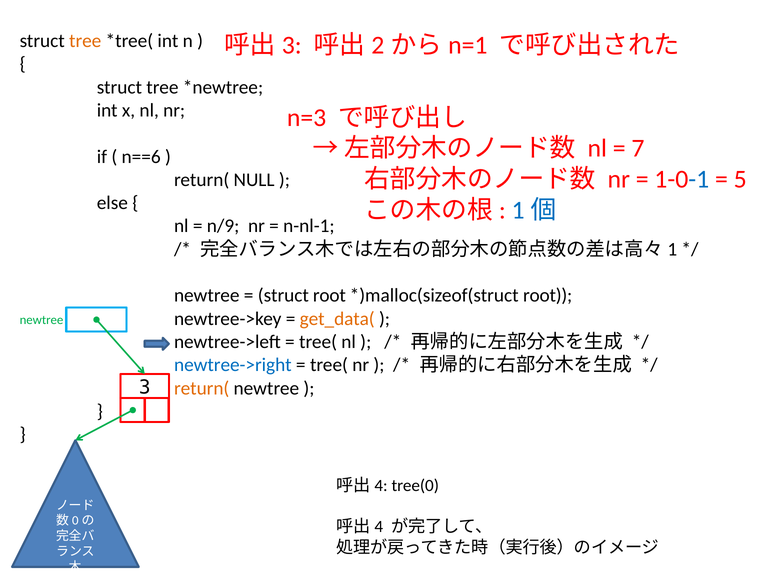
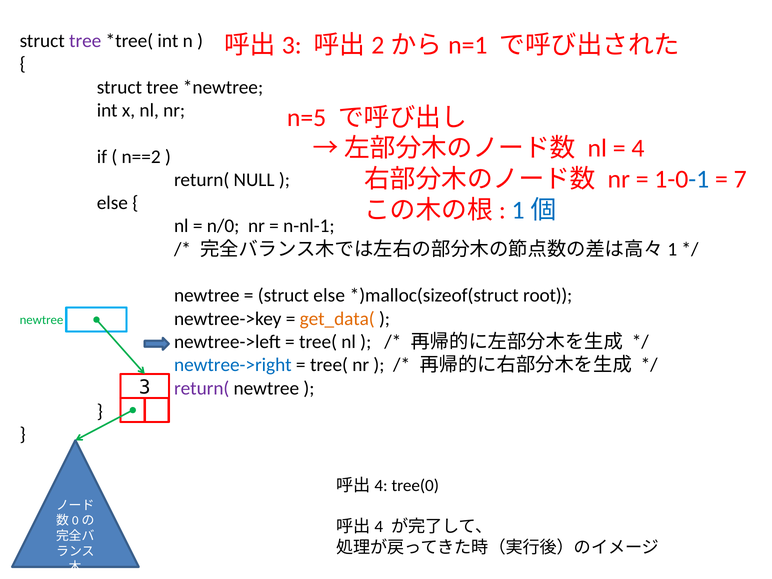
tree colour: orange -> purple (85, 41)
n=3: n=3 -> n=5 (307, 118)
7: 7 -> 4 (638, 148)
n==6: n==6 -> n==2 (141, 157)
5: 5 -> 7 (740, 179)
n/9: n/9 -> n/0 (223, 226)
struct root: root -> else (329, 296)
return( colour: orange -> purple (202, 388)
